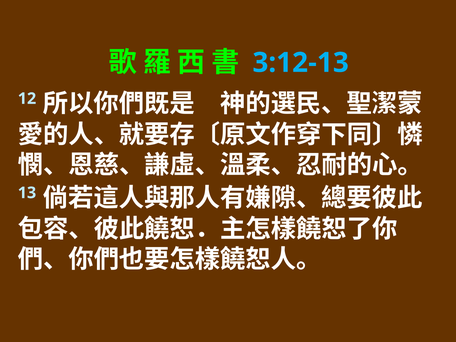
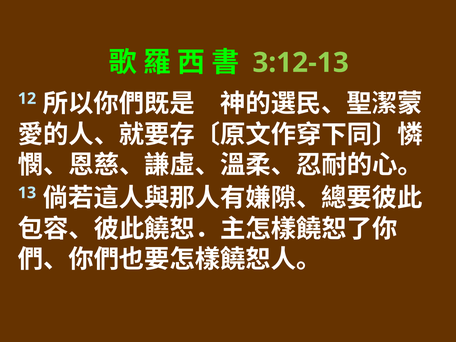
3:12-13 colour: light blue -> light green (301, 63)
